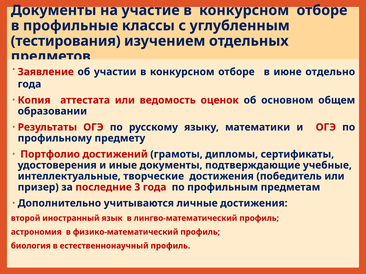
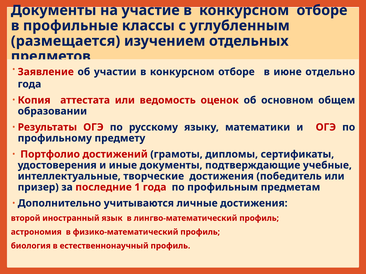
тестирования: тестирования -> размещается (66, 41)
3: 3 -> 1 (137, 187)
